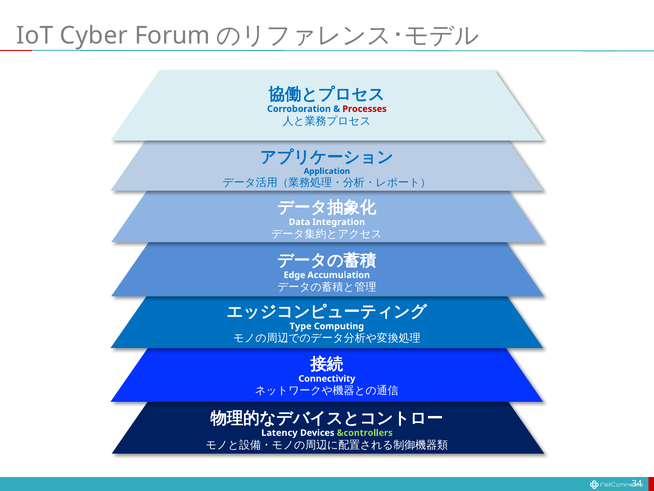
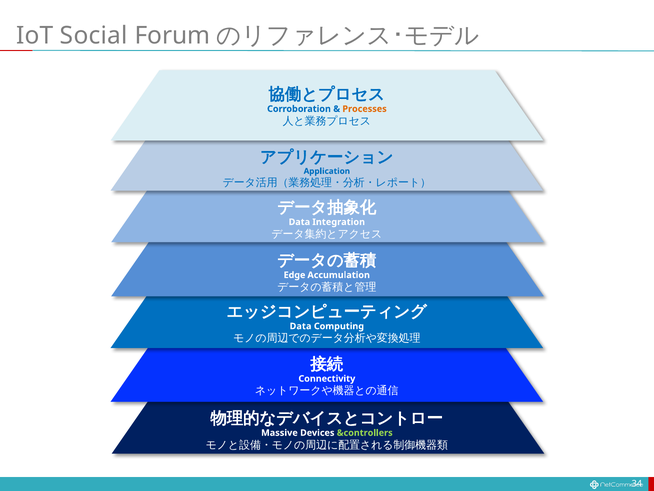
Cyber: Cyber -> Social (94, 36)
Processes colour: red -> orange (365, 109)
Type: Type -> Data (301, 326)
Latency: Latency -> Massive (279, 432)
